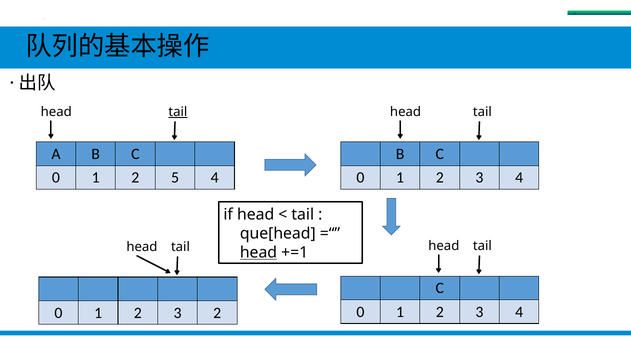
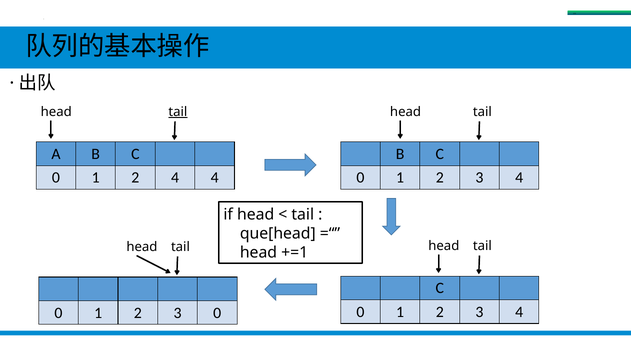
2 5: 5 -> 4 (175, 178)
head underline: present -> none (258, 252)
3 2: 2 -> 0 (217, 313)
